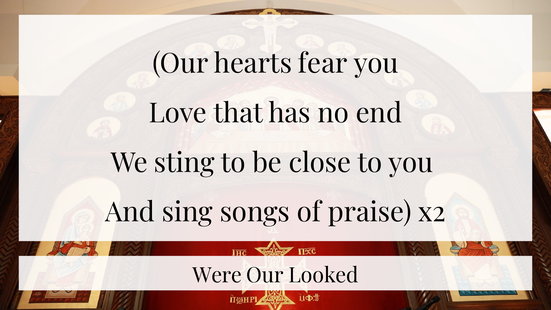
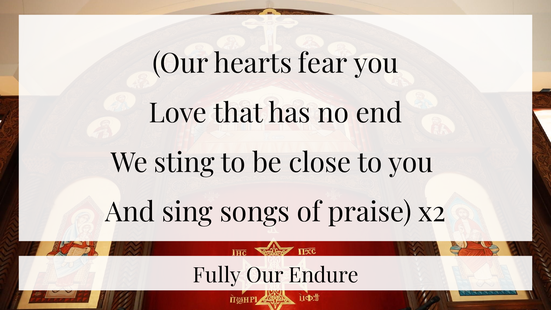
Were: Were -> Fully (217, 276)
Looked: Looked -> Endure (324, 276)
